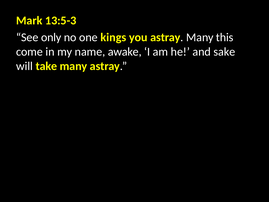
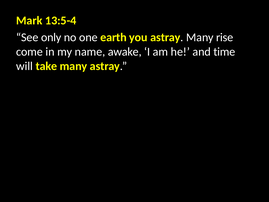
13:5-3: 13:5-3 -> 13:5-4 (61, 20)
kings: kings -> earth (114, 37)
this: this -> rise (225, 37)
sake: sake -> time (224, 52)
